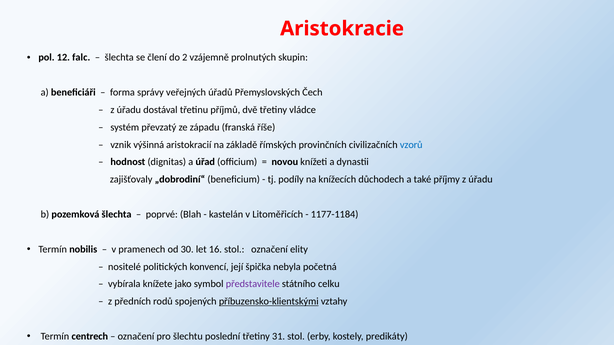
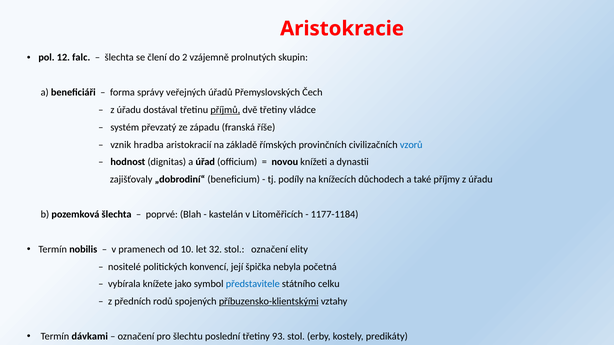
příjmů underline: none -> present (225, 110)
výšinná: výšinná -> hradba (149, 145)
30: 30 -> 10 (187, 249)
16: 16 -> 32 (215, 249)
představitele colour: purple -> blue (253, 284)
centrech: centrech -> dávkami (90, 337)
31: 31 -> 93 (279, 337)
